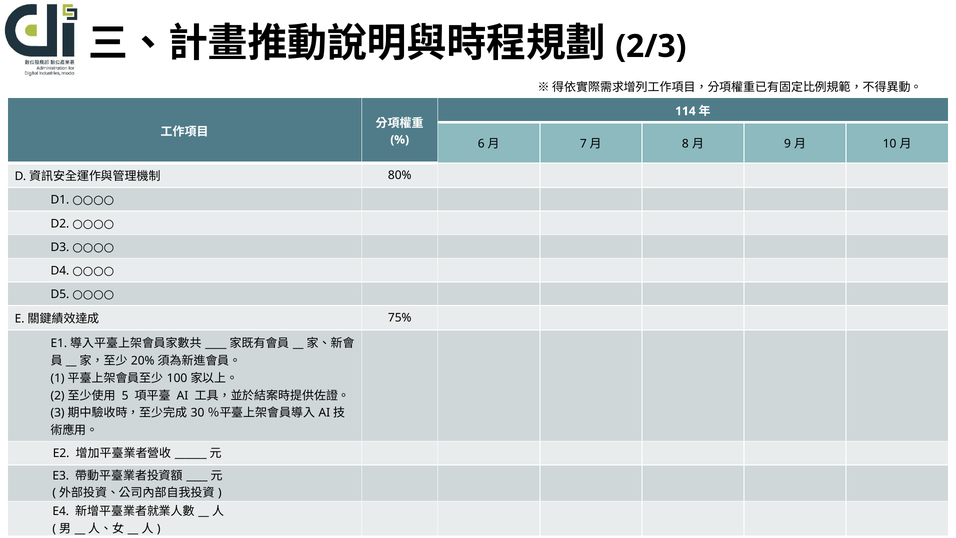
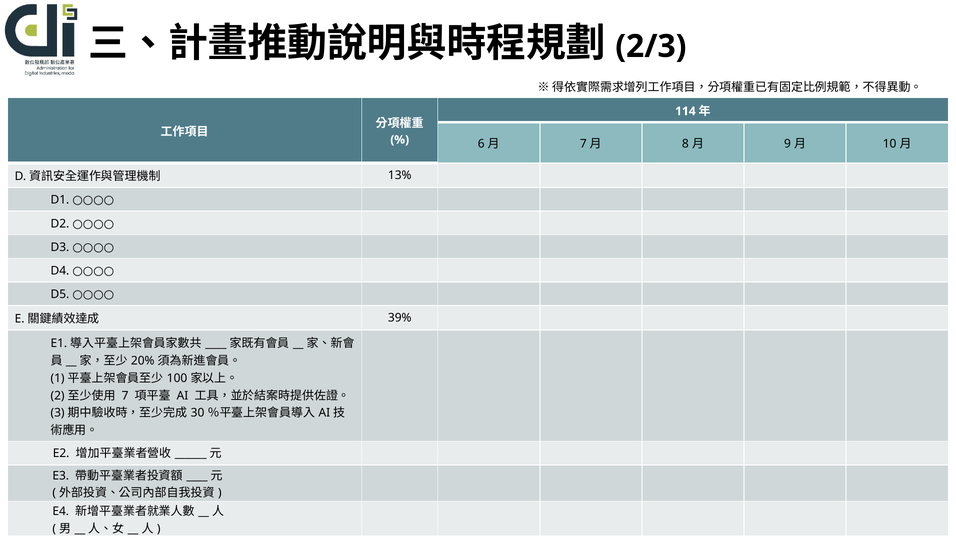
80%: 80% -> 13% (400, 175)
75%: 75% -> 39% (400, 318)
5: 5 -> 7 (125, 395)
